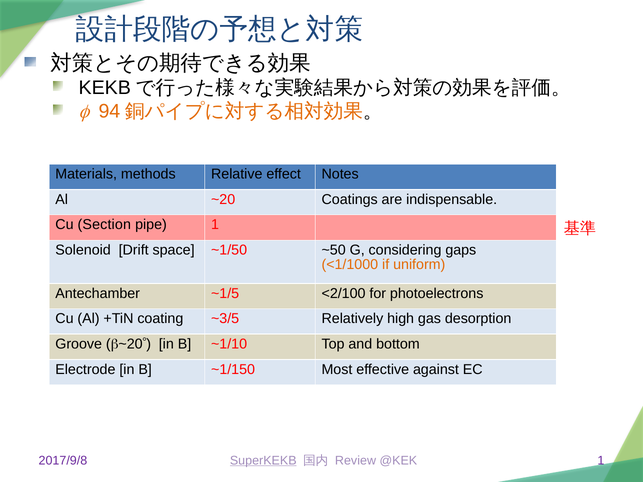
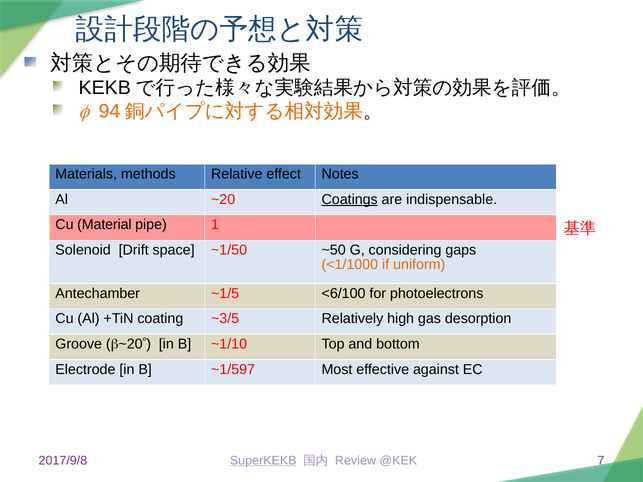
Coatings underline: none -> present (350, 199)
Section: Section -> Material (104, 225)
<2/100: <2/100 -> <6/100 (344, 293)
~1/150: ~1/150 -> ~1/597 (233, 370)
@KEK 1: 1 -> 7 (601, 461)
